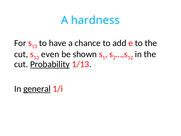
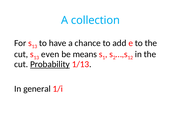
hardness: hardness -> collection (95, 20)
shown: shown -> means (85, 54)
general underline: present -> none (37, 89)
